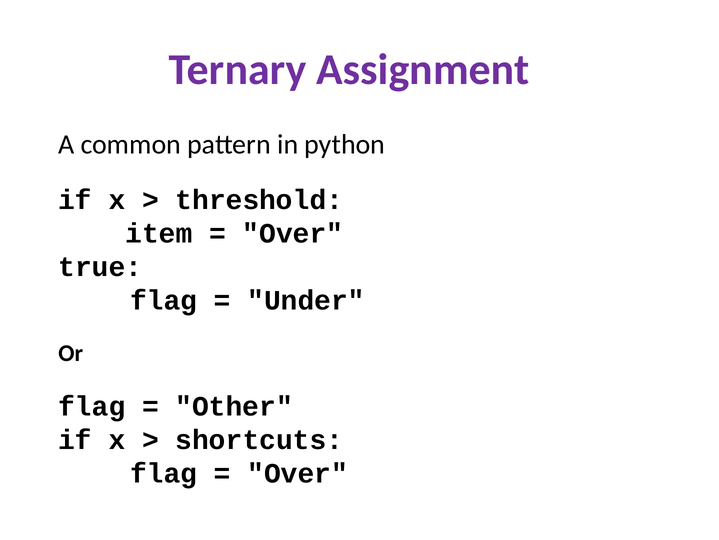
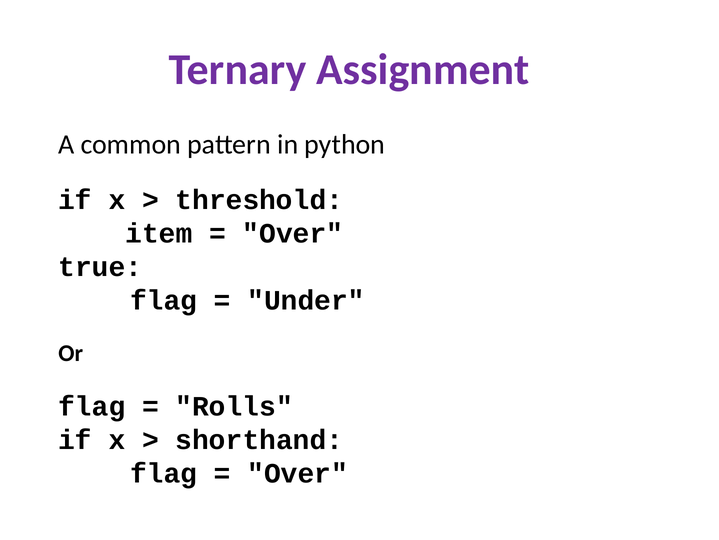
Other: Other -> Rolls (234, 406)
shortcuts: shortcuts -> shorthand (259, 439)
